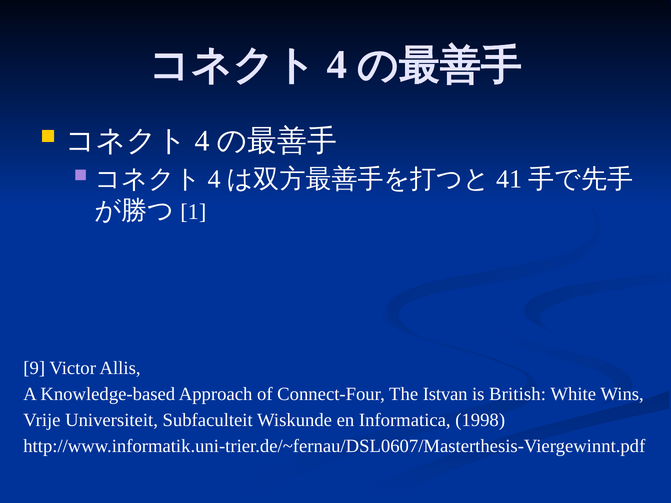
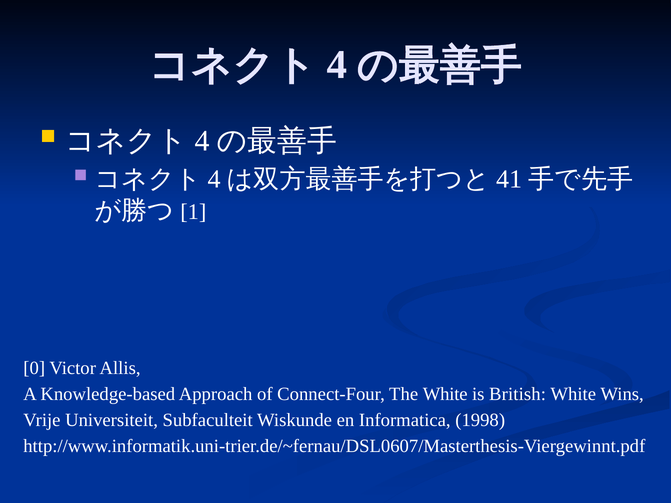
9: 9 -> 0 (34, 368)
The Istvan: Istvan -> White (445, 394)
